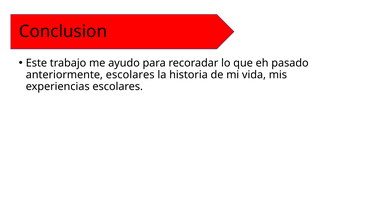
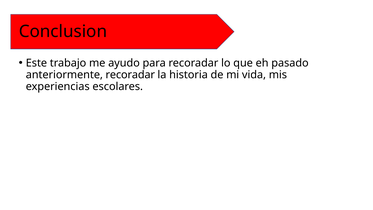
anteriormente escolares: escolares -> recoradar (130, 75)
